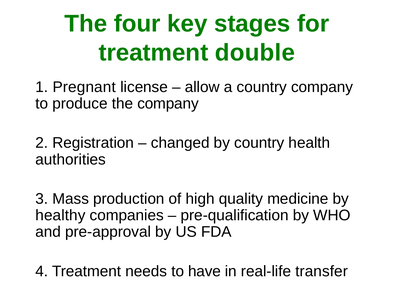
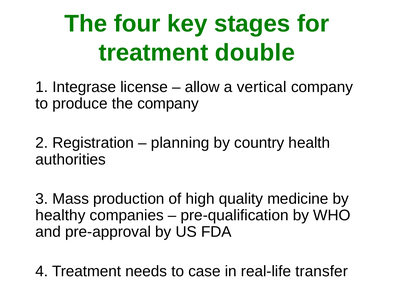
Pregnant: Pregnant -> Integrase (84, 87)
a country: country -> vertical (262, 87)
changed: changed -> planning (180, 143)
have: have -> case (204, 271)
